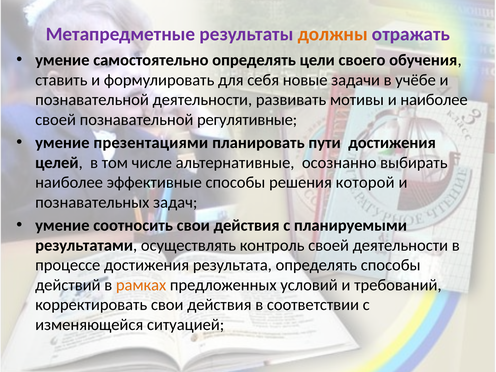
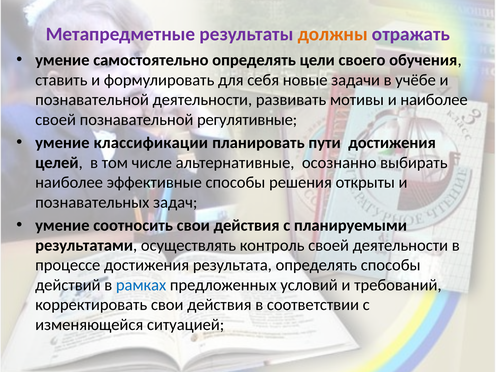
презентациями: презентациями -> классификации (151, 143)
которой: которой -> открыты (365, 182)
рамках colour: orange -> blue (141, 285)
